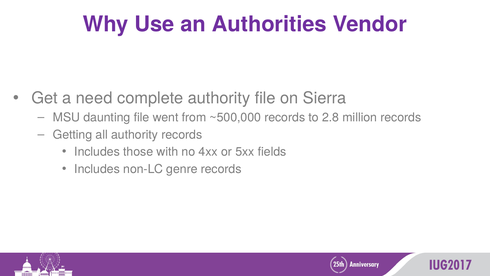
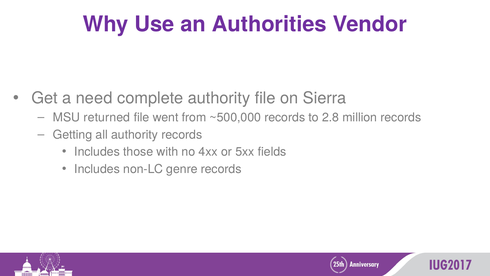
daunting: daunting -> returned (107, 117)
